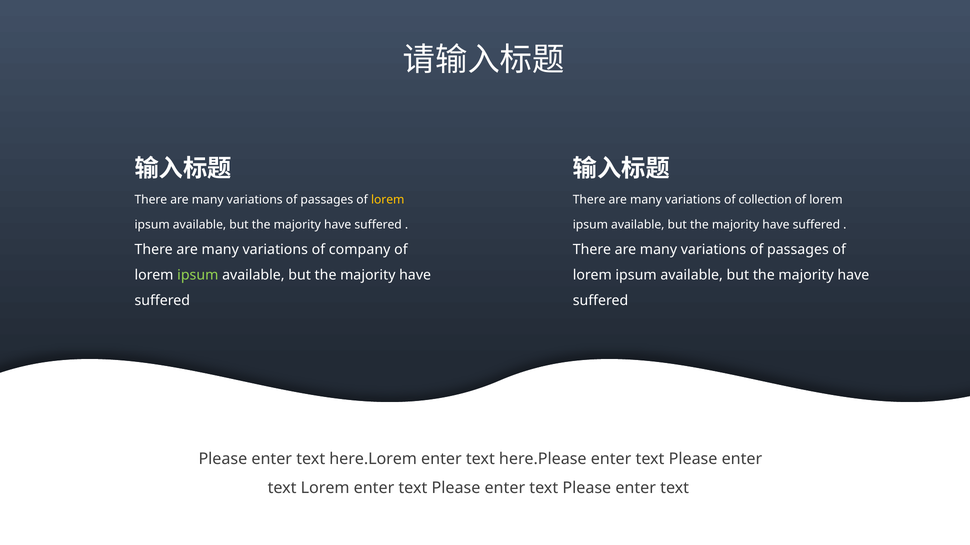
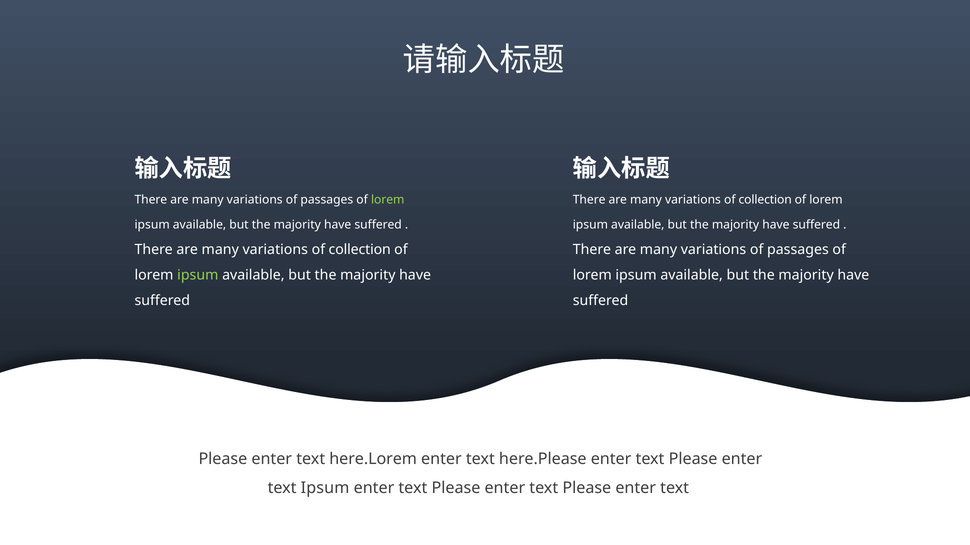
lorem colour: yellow -> light green (388, 200)
company: company -> collection (360, 250)
text Lorem: Lorem -> Ipsum (325, 488)
